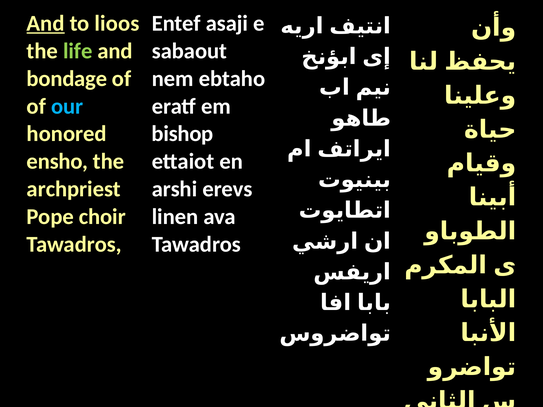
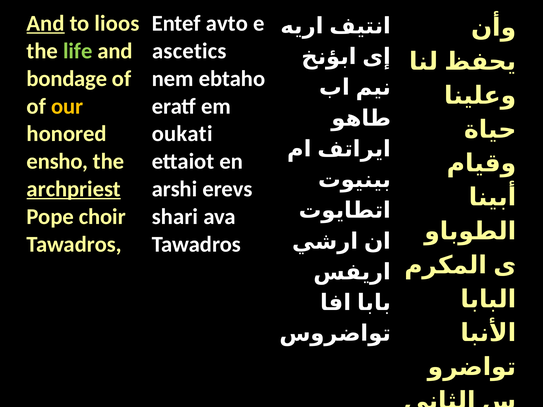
asaji: asaji -> avto (227, 23)
sabaout: sabaout -> ascetics (189, 51)
our colour: light blue -> yellow (67, 106)
bishop: bishop -> oukati (182, 134)
archpriest underline: none -> present (74, 189)
linen: linen -> shari (175, 217)
